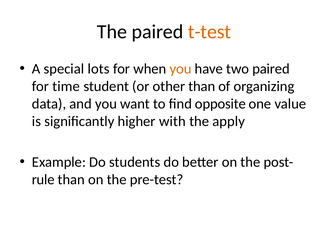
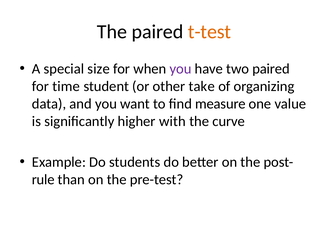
lots: lots -> size (99, 69)
you colour: orange -> purple (181, 69)
other than: than -> take (202, 86)
opposite: opposite -> measure (220, 104)
apply: apply -> curve (229, 121)
